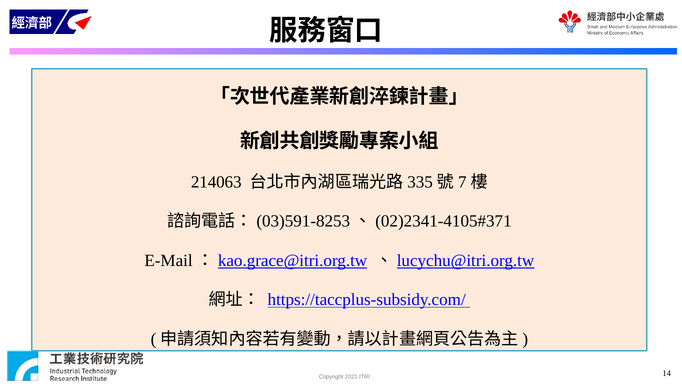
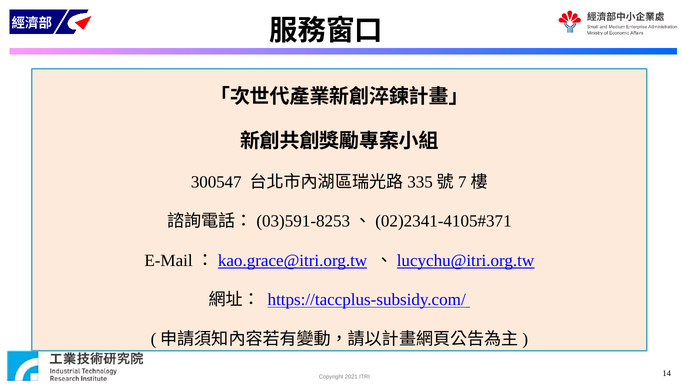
214063: 214063 -> 300547 (216, 182)
